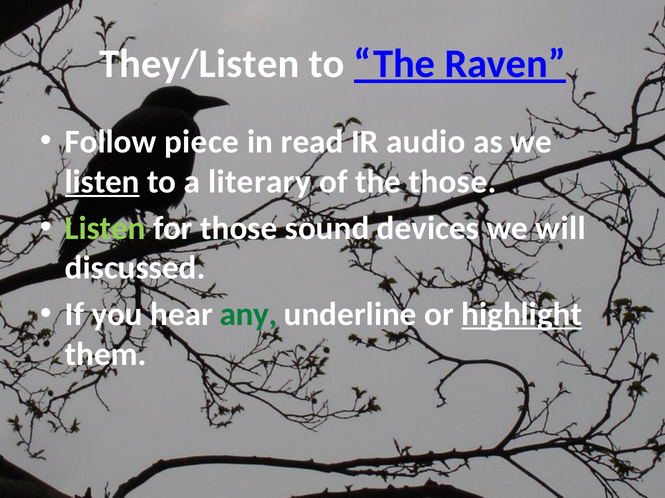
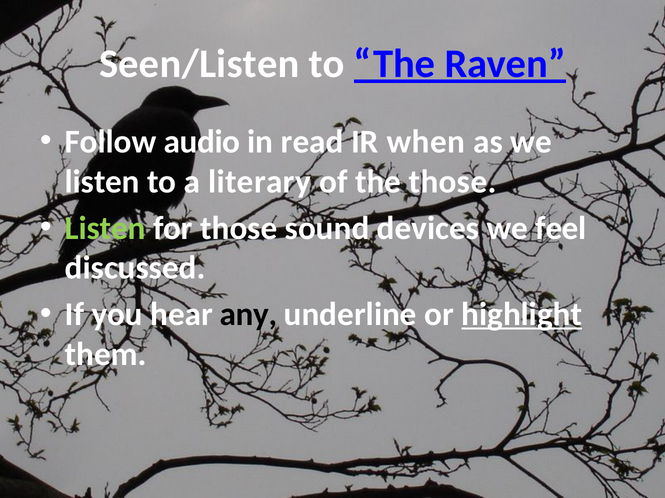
They/Listen: They/Listen -> Seen/Listen (199, 64)
piece: piece -> audio (202, 142)
audio: audio -> when (426, 142)
listen underline: present -> none (102, 182)
will: will -> feel (561, 228)
any colour: green -> black (249, 315)
